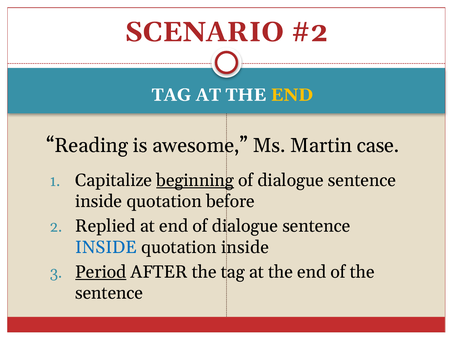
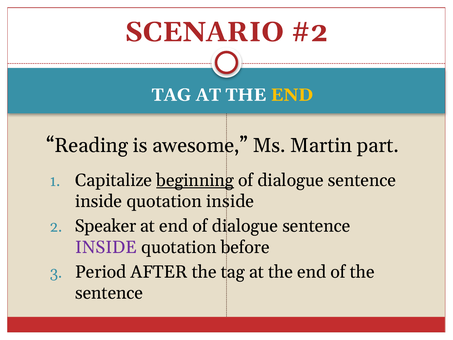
case: case -> part (378, 145)
quotation before: before -> inside (230, 201)
Replied: Replied -> Speaker (106, 226)
INSIDE colour: blue -> purple (106, 247)
quotation inside: inside -> before (245, 247)
Period underline: present -> none (101, 272)
